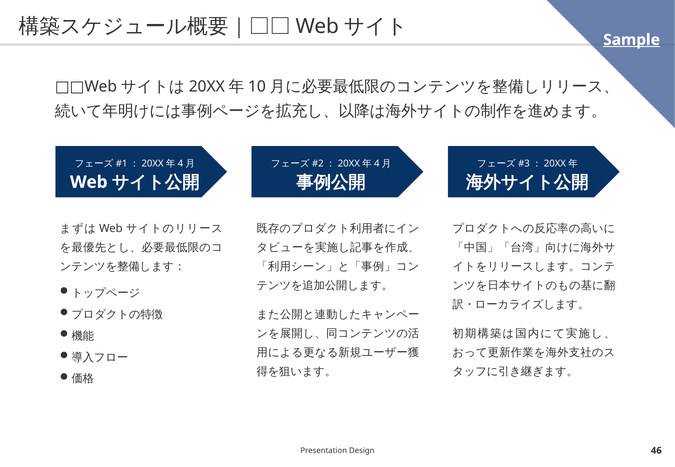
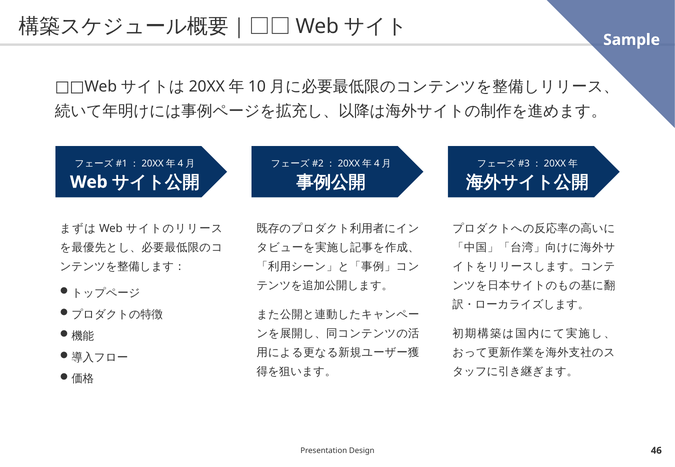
Sample underline: present -> none (632, 40)
